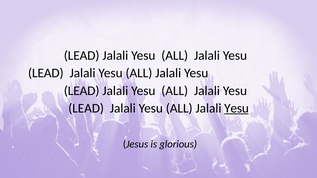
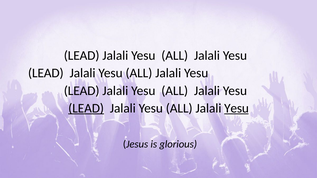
LEAD underline: none -> present (86, 108)
